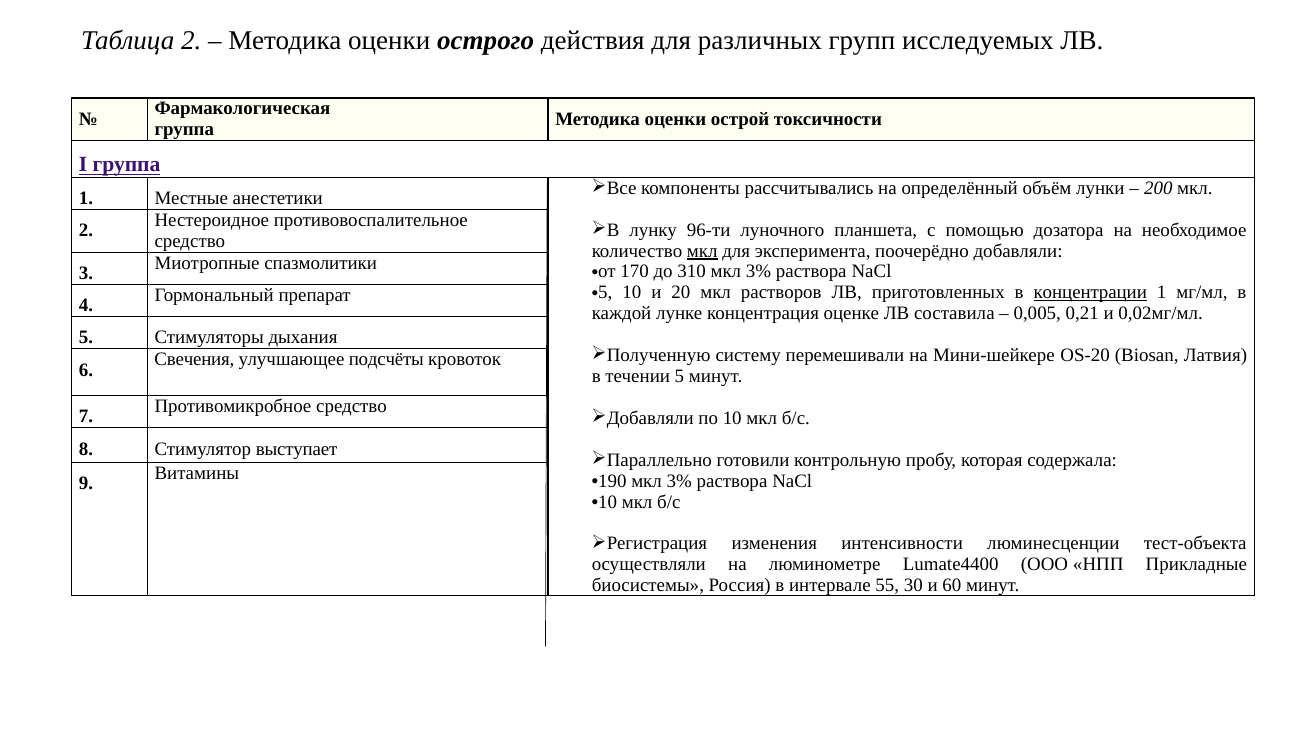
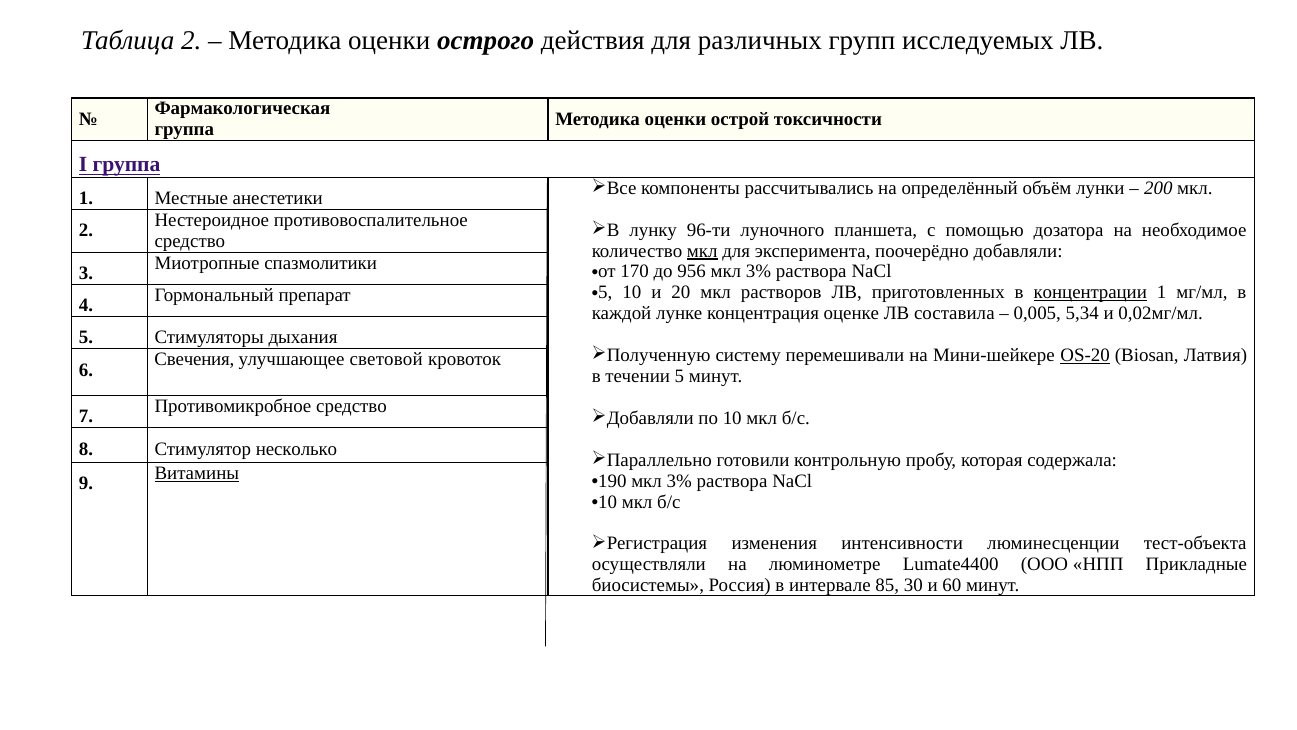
310: 310 -> 956 (692, 272)
0,21: 0,21 -> 5,34 (1082, 313)
OS-20 underline: none -> present (1085, 355)
подсчёты: подсчёты -> световой (386, 359)
выступает: выступает -> несколько (297, 449)
Витамины underline: none -> present (197, 473)
55: 55 -> 85 (887, 585)
